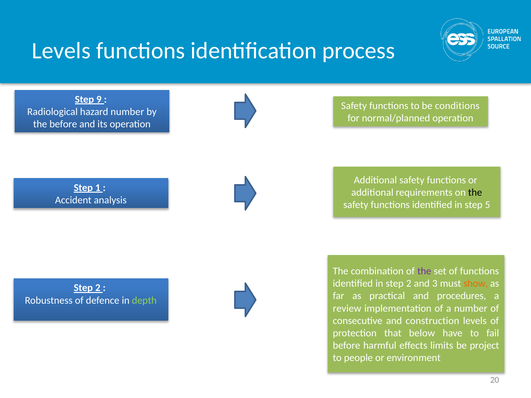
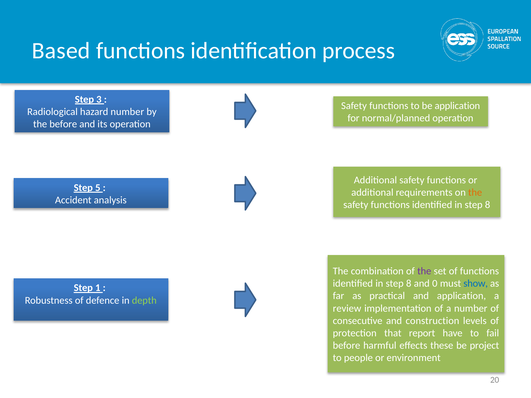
Levels: Levels -> Based (61, 51)
9: 9 -> 3 (99, 99)
be conditions: conditions -> application (457, 106)
1: 1 -> 5 (98, 188)
the colour: black -> orange (475, 193)
5: 5 -> 8 (488, 205)
2: 2 -> 8 (409, 284)
3: 3 -> 0 (435, 284)
show colour: orange -> blue (476, 284)
2: 2 -> 1 (98, 288)
and procedures: procedures -> application (461, 296)
below: below -> report (422, 333)
limits: limits -> these (442, 346)
